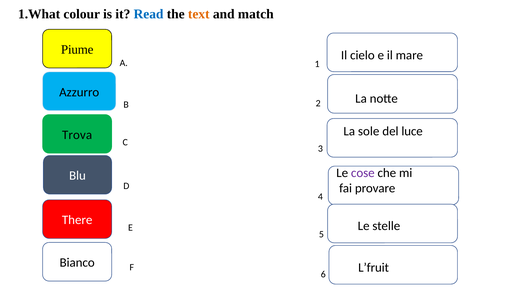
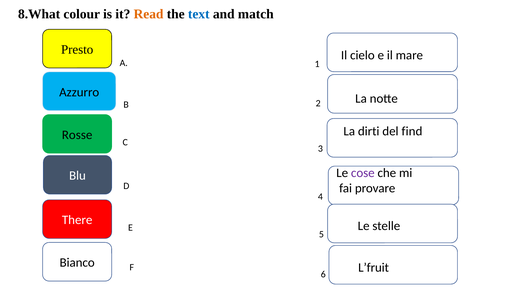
1.What: 1.What -> 8.What (39, 14)
Read colour: blue -> orange (149, 14)
text colour: orange -> blue (199, 14)
Piume: Piume -> Presto (77, 50)
sole: sole -> dirti (369, 131)
del luce: luce -> find (412, 131)
Trova: Trova -> Rosse (77, 135)
